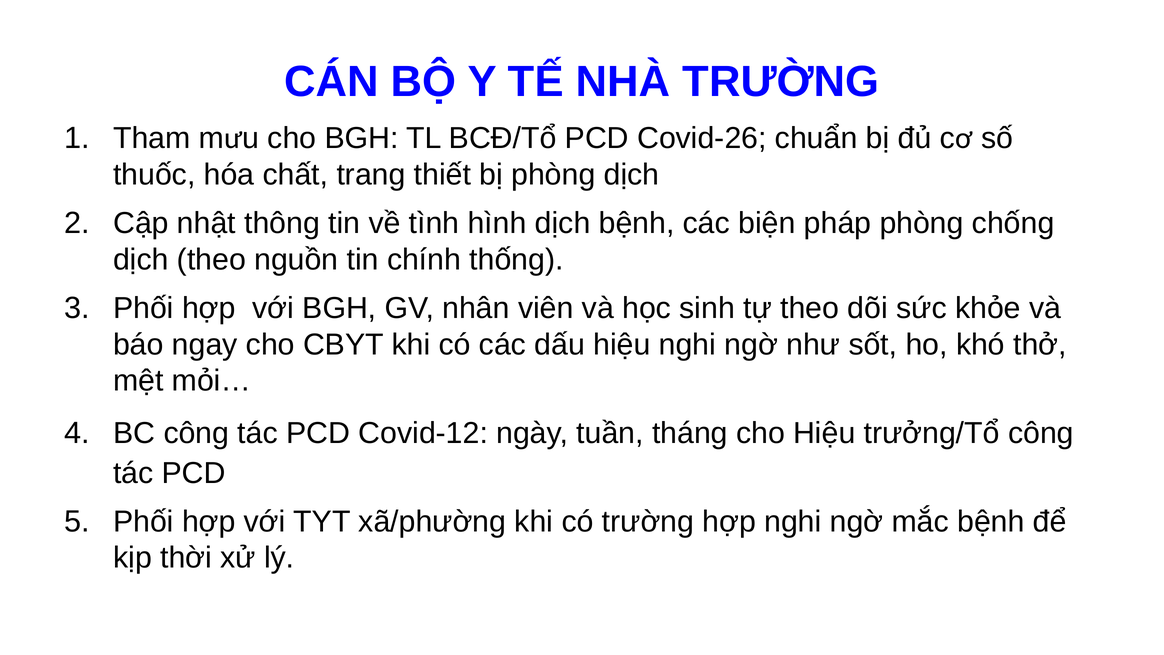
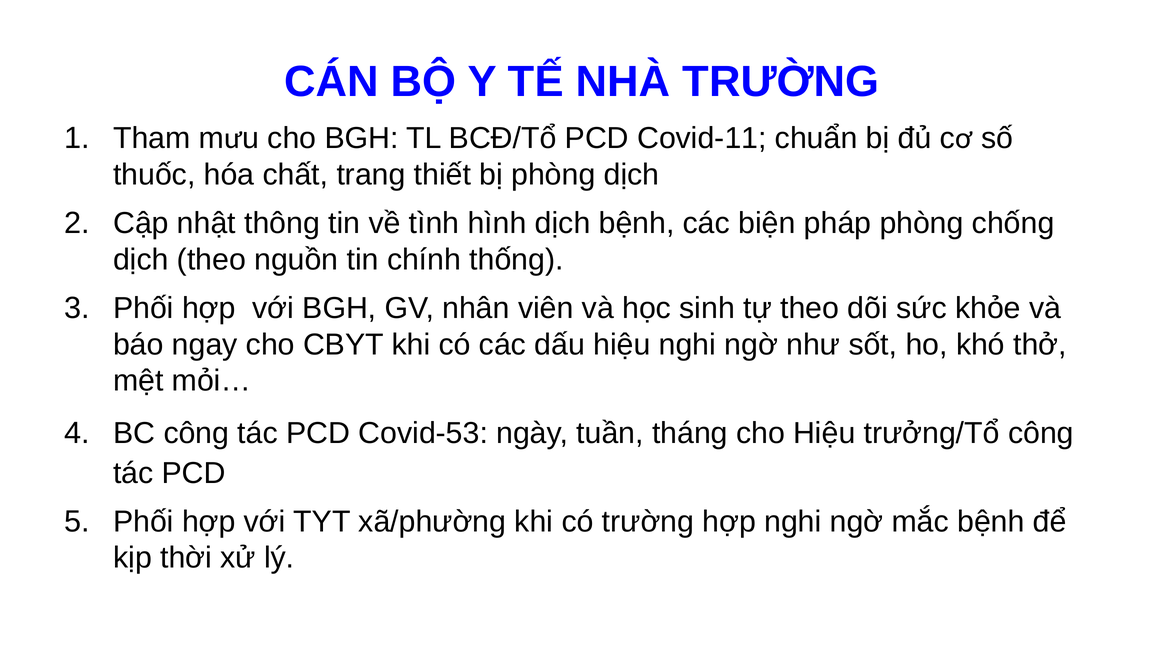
Covid-26: Covid-26 -> Covid-11 (702, 138)
Covid-12: Covid-12 -> Covid-53 (423, 433)
